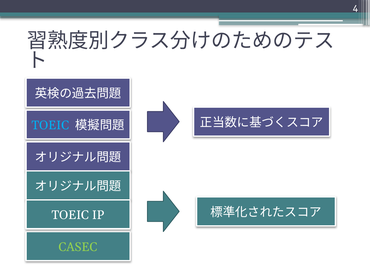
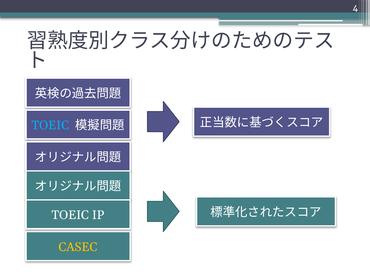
CASEC colour: light green -> yellow (78, 247)
